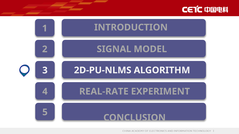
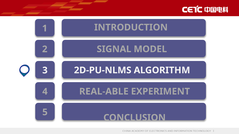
REAL-RATE: REAL-RATE -> REAL-ABLE (104, 92)
